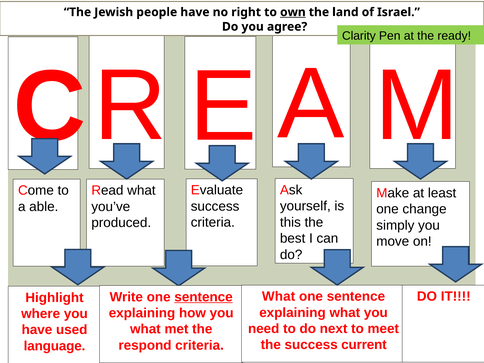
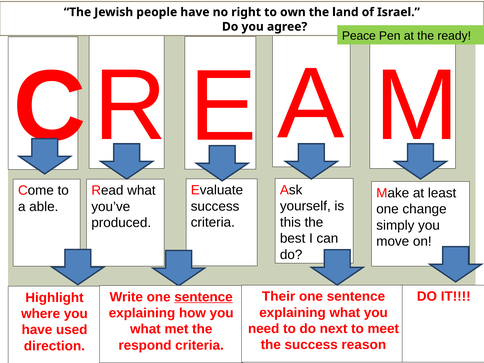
own underline: present -> none (293, 12)
Clarity: Clarity -> Peace (359, 36)
What: What -> Their (279, 296)
current: current -> reason (364, 345)
language: language -> direction (54, 346)
